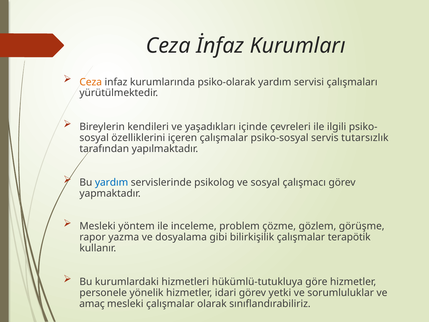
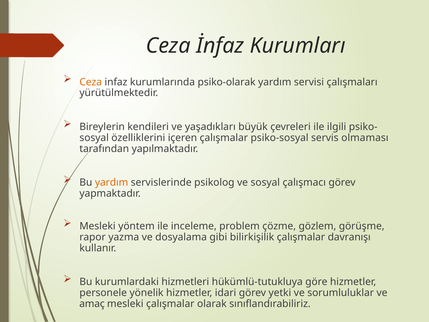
içinde: içinde -> büyük (253, 127)
tutarsızlık: tutarsızlık -> olmaması (365, 138)
yardım colour: blue -> orange (112, 182)
terapötik: terapötik -> davranışı (349, 237)
